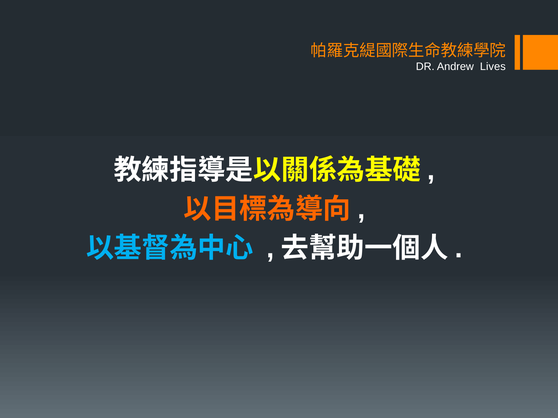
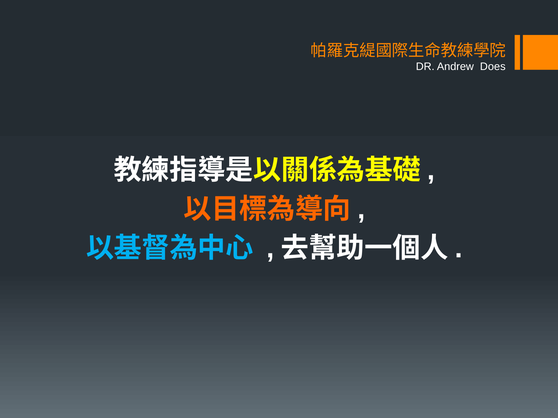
Lives: Lives -> Does (493, 67)
